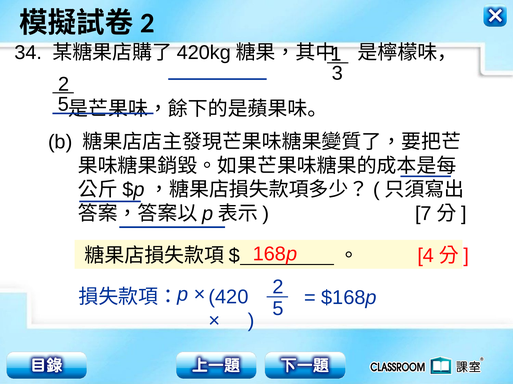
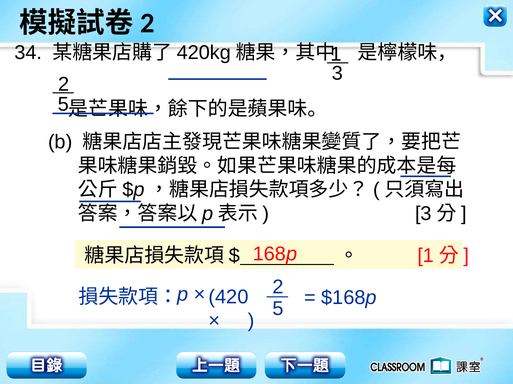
7: 7 -> 3 (423, 214)
4: 4 -> 1 (426, 256)
